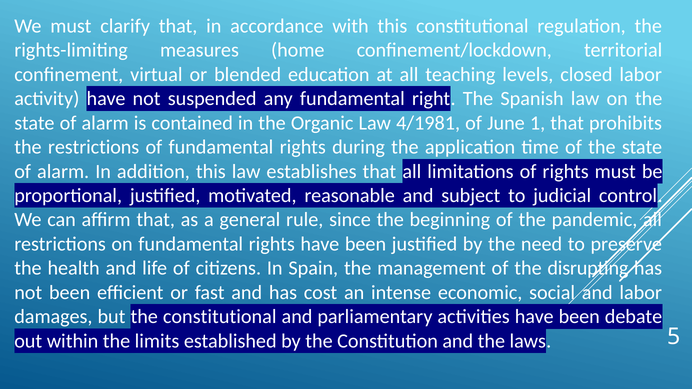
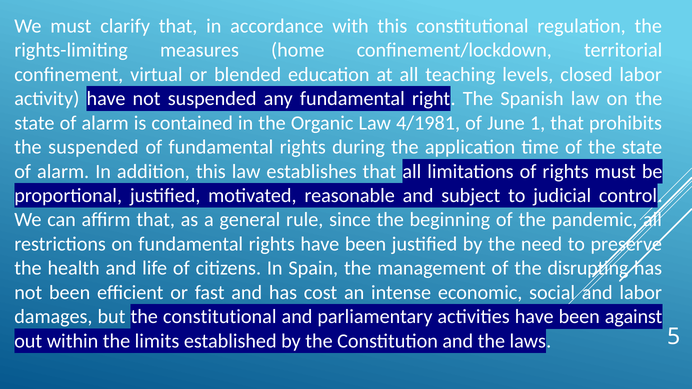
the restrictions: restrictions -> suspended (93, 147)
debate: debate -> against (634, 317)
